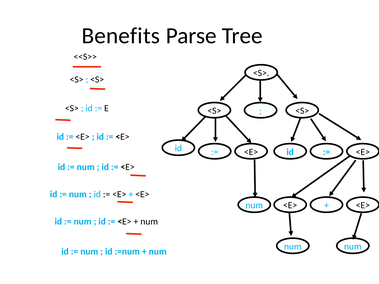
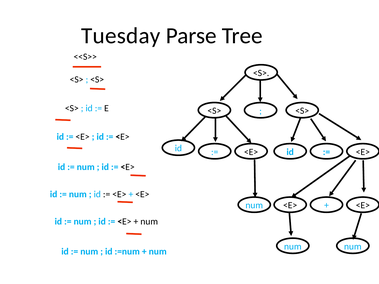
Benefits: Benefits -> Tuesday (121, 36)
